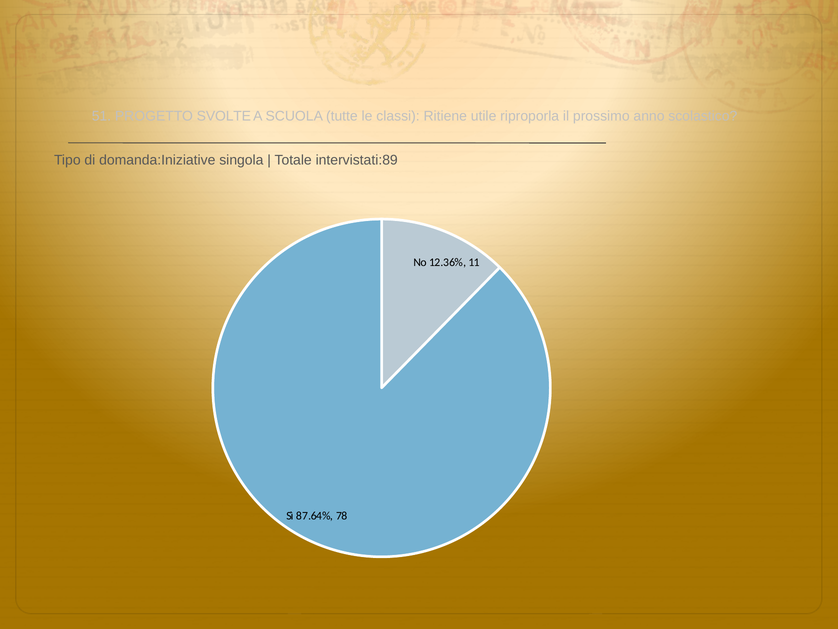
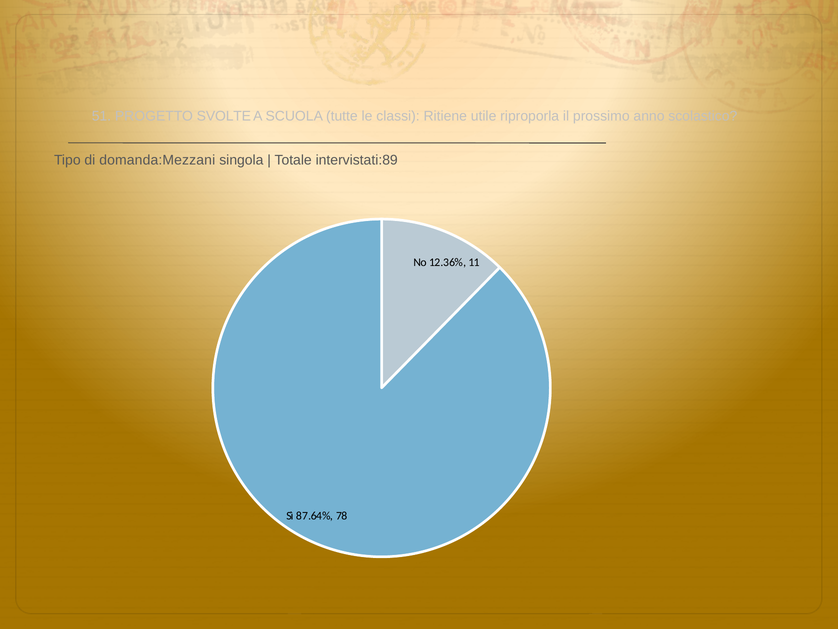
domanda:Iniziative: domanda:Iniziative -> domanda:Mezzani (157, 160)
